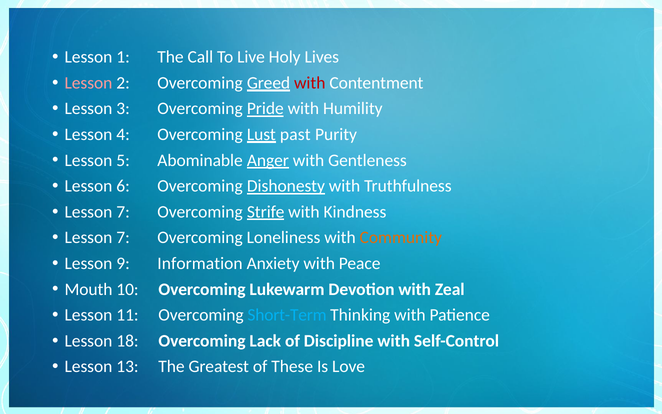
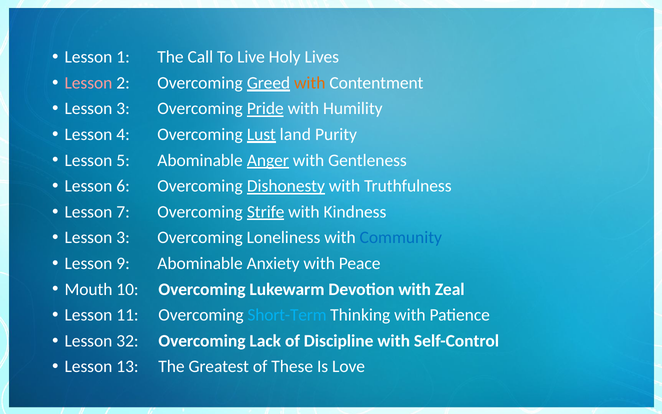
with colour: red -> orange (310, 83)
past: past -> land (295, 134)
7: 7 -> 3 (123, 238)
Community colour: orange -> blue (401, 238)
9 Information: Information -> Abominable (200, 263)
18: 18 -> 32 (127, 341)
